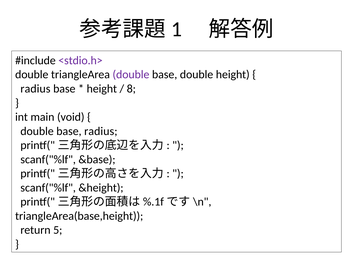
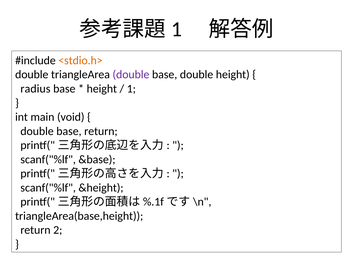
<stdio.h> colour: purple -> orange (80, 60)
8: 8 -> 1 (131, 89)
base radius: radius -> return (101, 131)
5: 5 -> 2 (58, 230)
